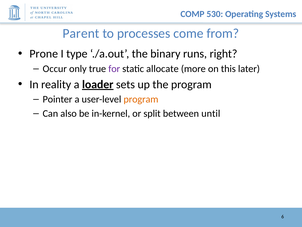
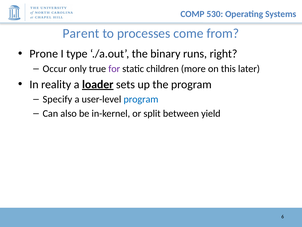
allocate: allocate -> children (163, 69)
Pointer: Pointer -> Specify (57, 99)
program colour: orange -> blue (141, 99)
until: until -> yield (211, 113)
